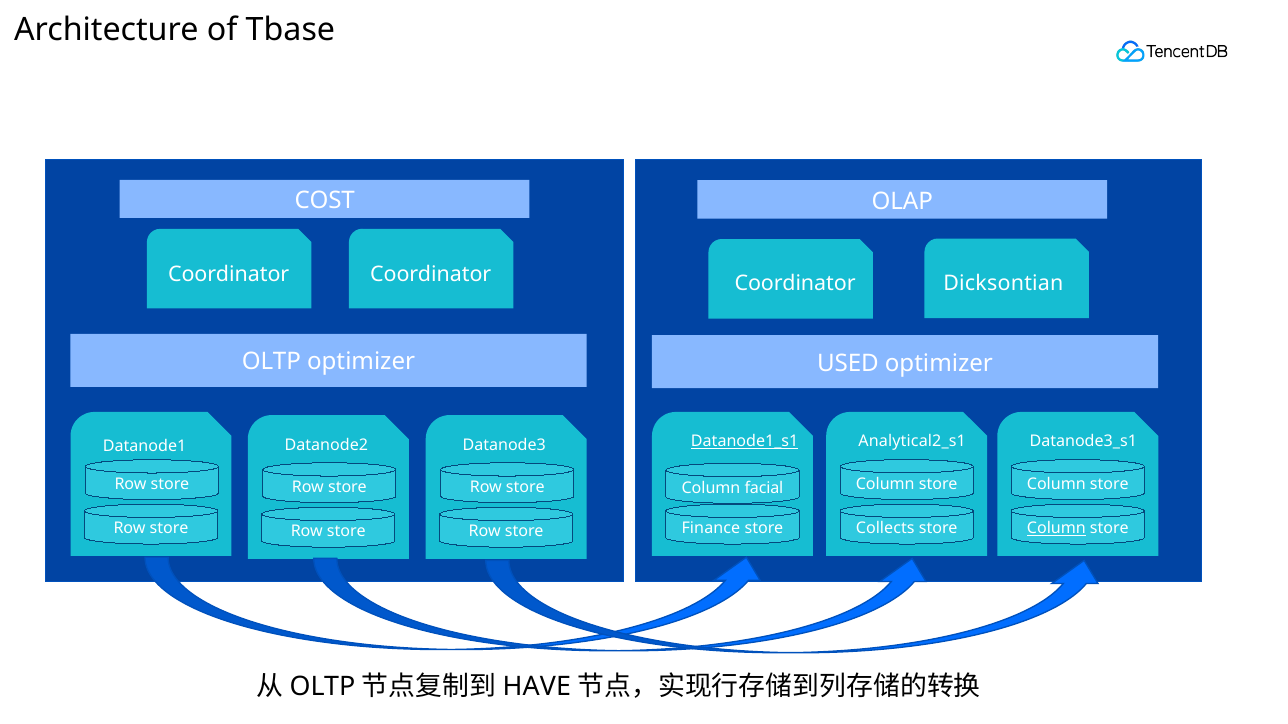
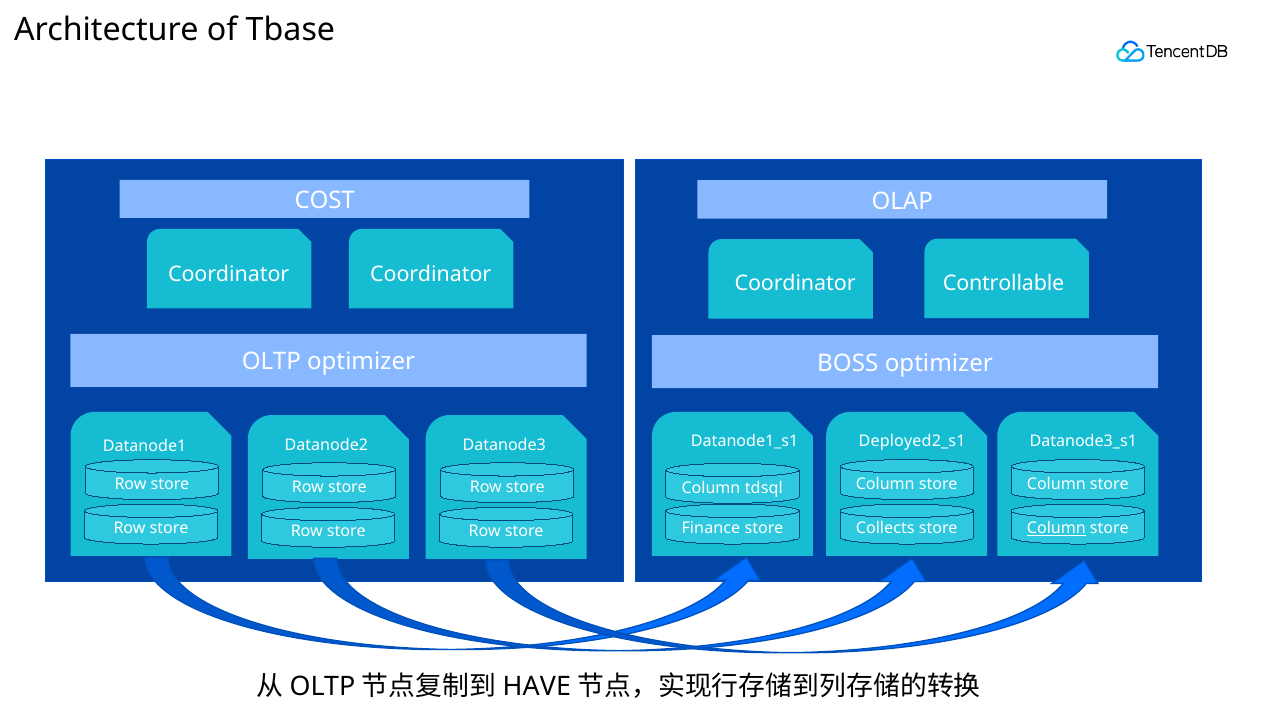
Dicksontian: Dicksontian -> Controllable (1004, 284)
USED: USED -> BOSS (848, 364)
Datanode1_s1 underline: present -> none (745, 442)
Analytical2_s1: Analytical2_s1 -> Deployed2_s1 (912, 442)
facial: facial -> tdsql (764, 488)
